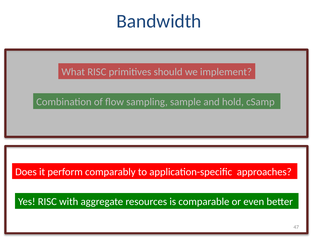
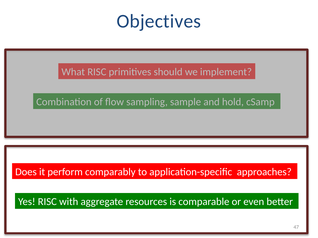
Bandwidth: Bandwidth -> Objectives (159, 21)
